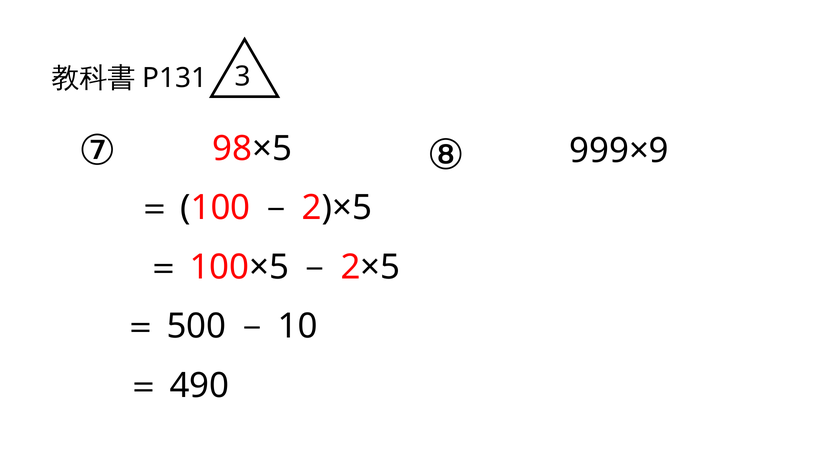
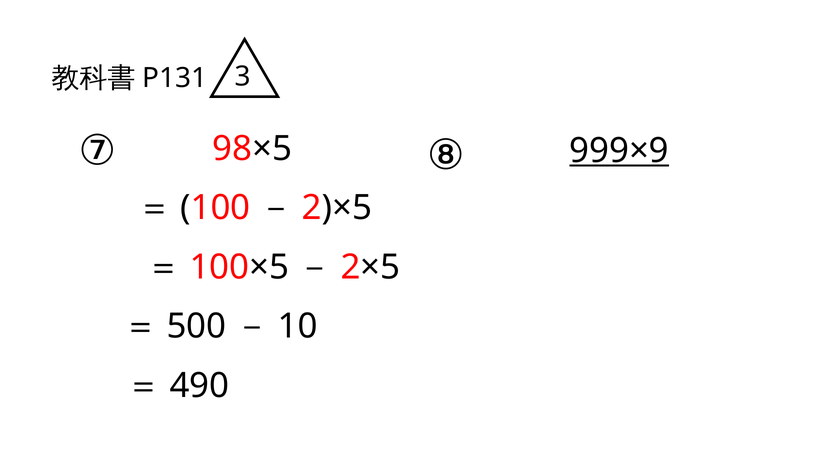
999×9 underline: none -> present (619, 151)
